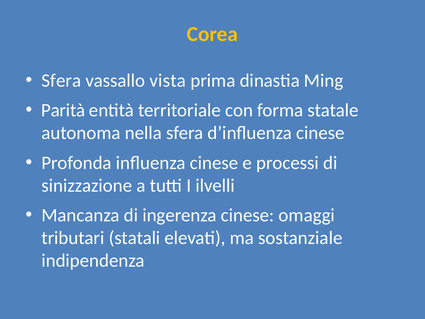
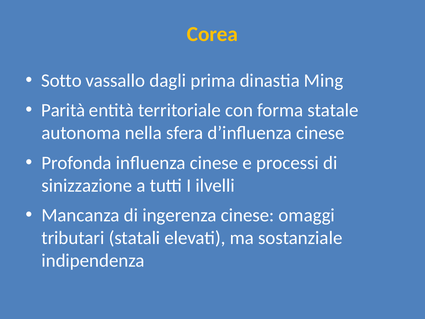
Sfera: Sfera -> Sotto (61, 80)
vista: vista -> dagli (168, 80)
